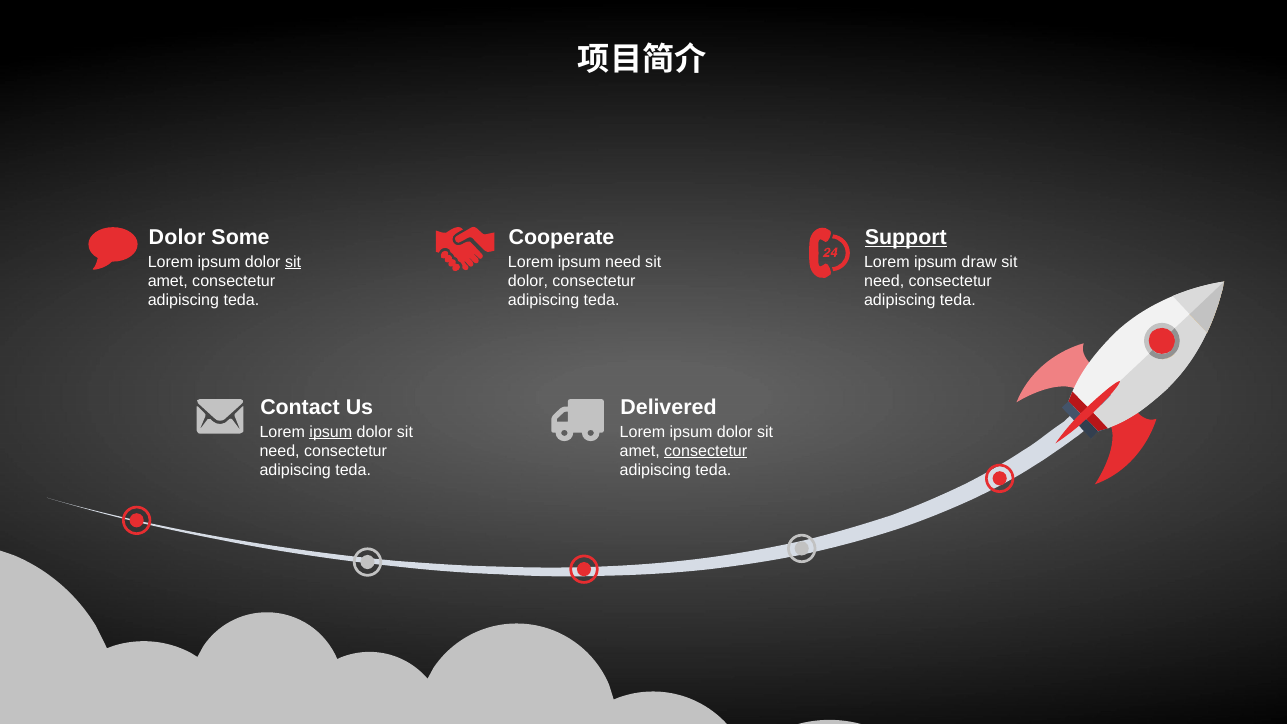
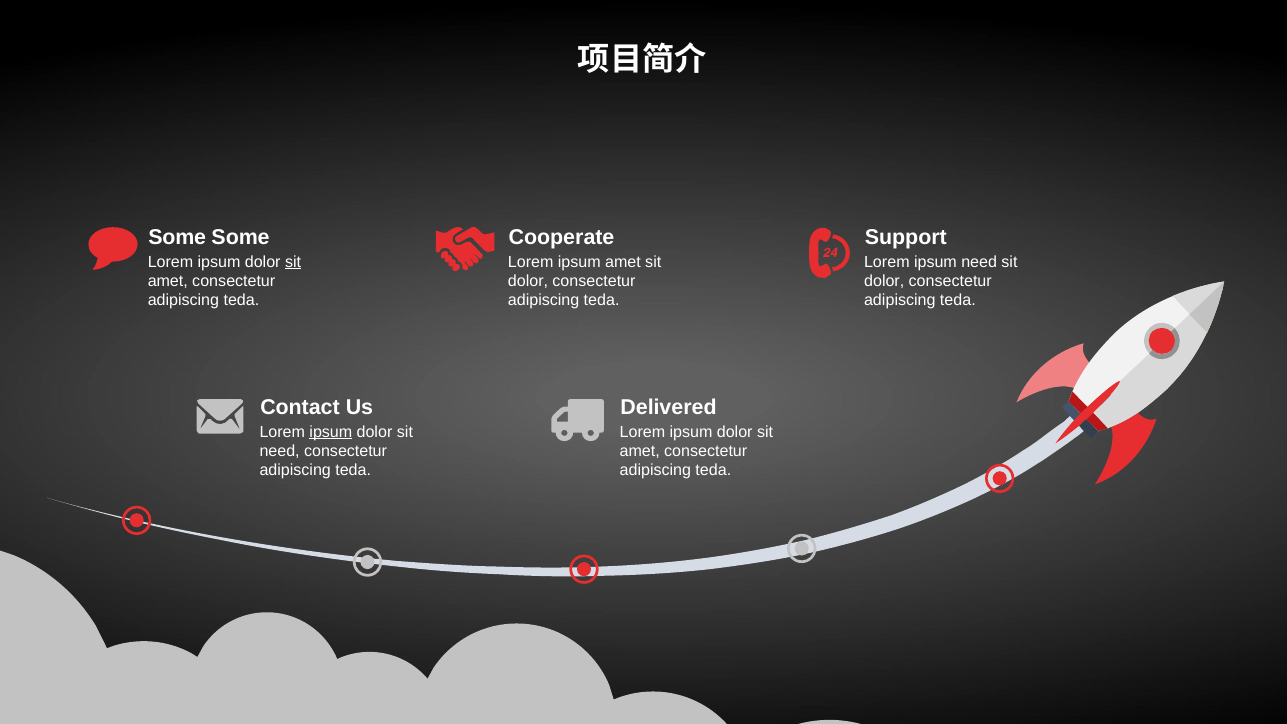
Dolor: Dolor -> Some (177, 237)
Support underline: present -> none (906, 237)
ipsum need: need -> amet (623, 262)
ipsum draw: draw -> need (979, 262)
need: need -> dolor (884, 281)
consectetur underline: present -> none (706, 451)
